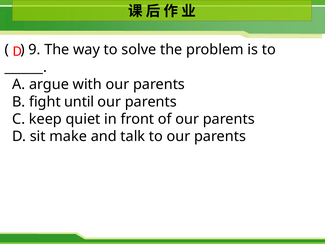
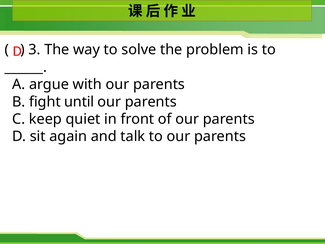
9: 9 -> 3 (34, 50)
make: make -> again (68, 136)
